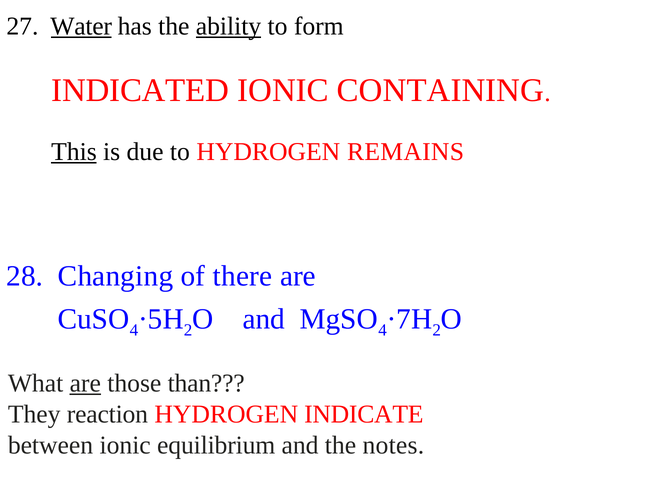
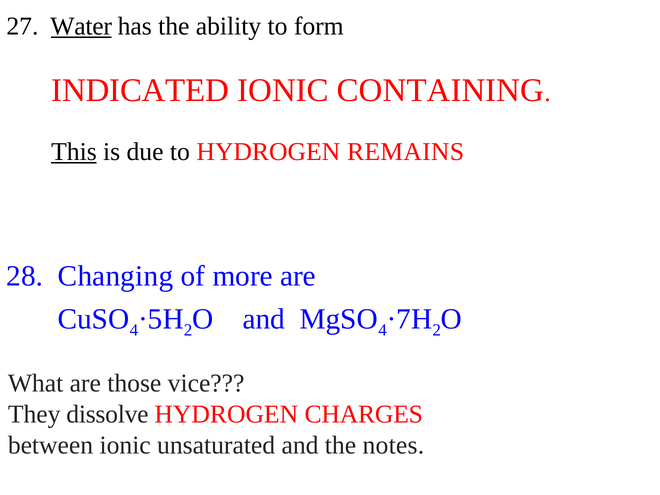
ability underline: present -> none (229, 26)
there: there -> more (243, 276)
are underline: present -> none (85, 383)
than: than -> vice (206, 383)
reaction: reaction -> dissolve (107, 414)
INDICATE: INDICATE -> CHARGES (364, 414)
equilibrium: equilibrium -> unsaturated (216, 445)
